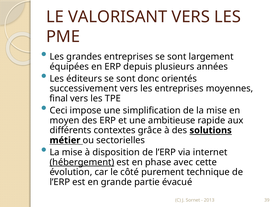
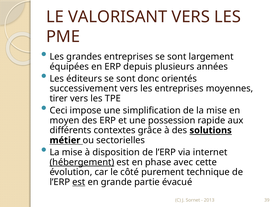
final: final -> tirer (59, 98)
ambitieuse: ambitieuse -> possession (172, 120)
est underline: none -> present (79, 182)
